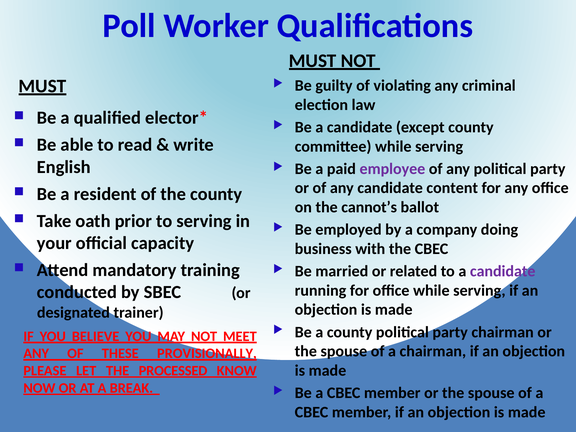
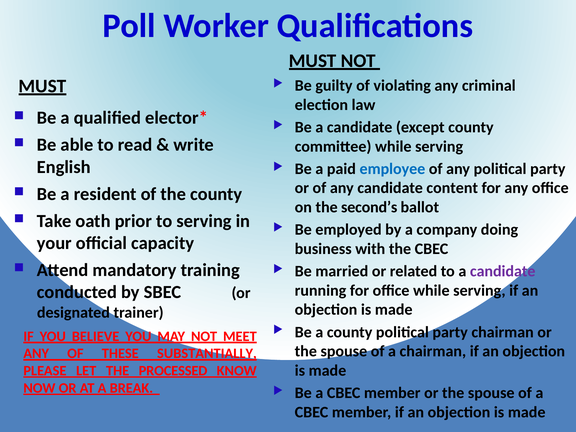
employee colour: purple -> blue (392, 169)
cannot’s: cannot’s -> second’s (369, 207)
PROVISIONALLY: PROVISIONALLY -> SUBSTANTIALLY (207, 354)
